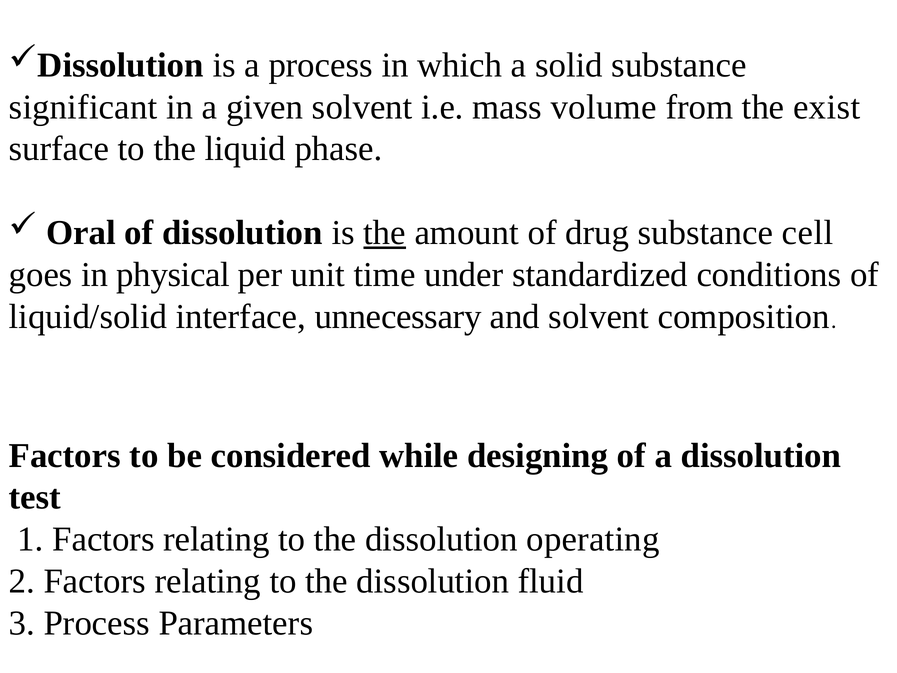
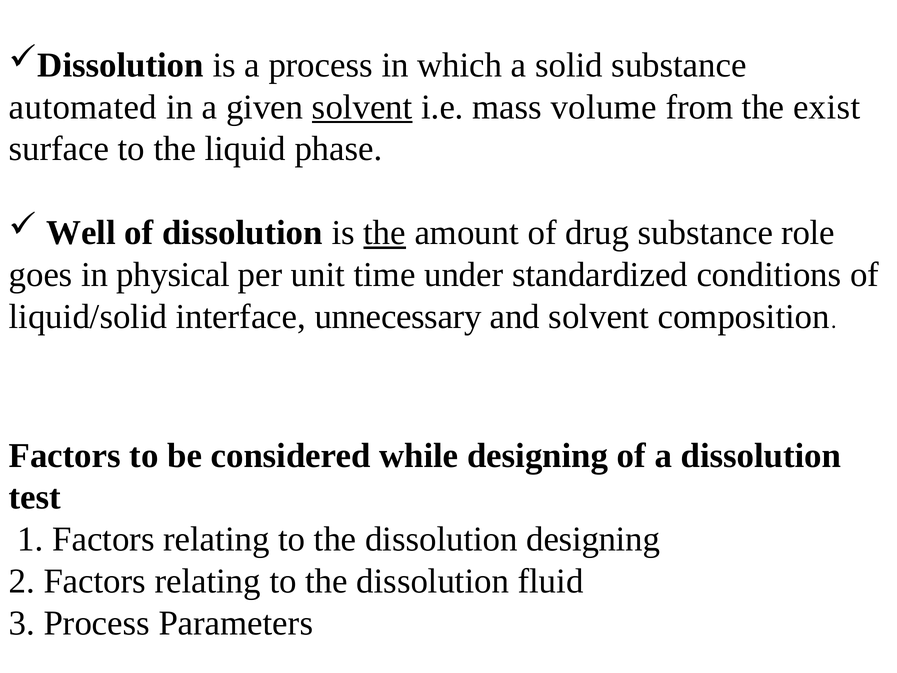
significant: significant -> automated (83, 107)
solvent underline: none -> present (362, 107)
Oral: Oral -> Well (81, 233)
cell: cell -> role (808, 233)
dissolution operating: operating -> designing (593, 539)
